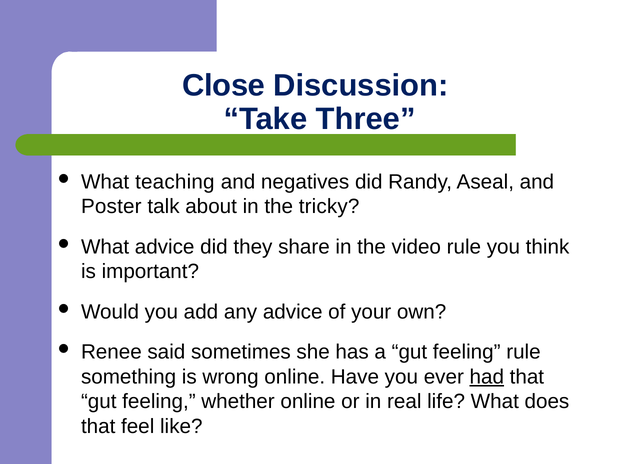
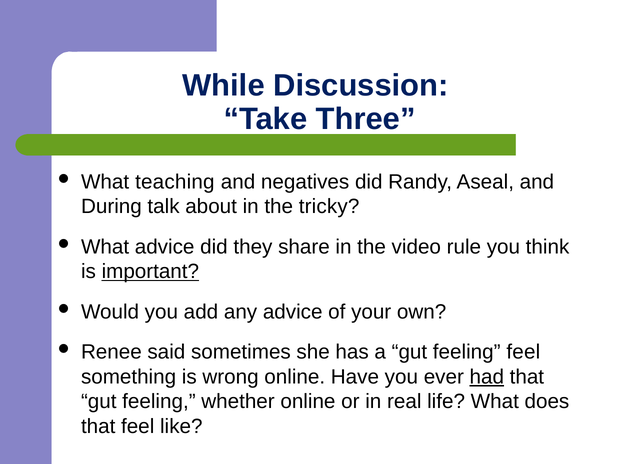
Close: Close -> While (223, 86)
Poster: Poster -> During (111, 207)
important underline: none -> present (150, 272)
feeling rule: rule -> feel (523, 352)
